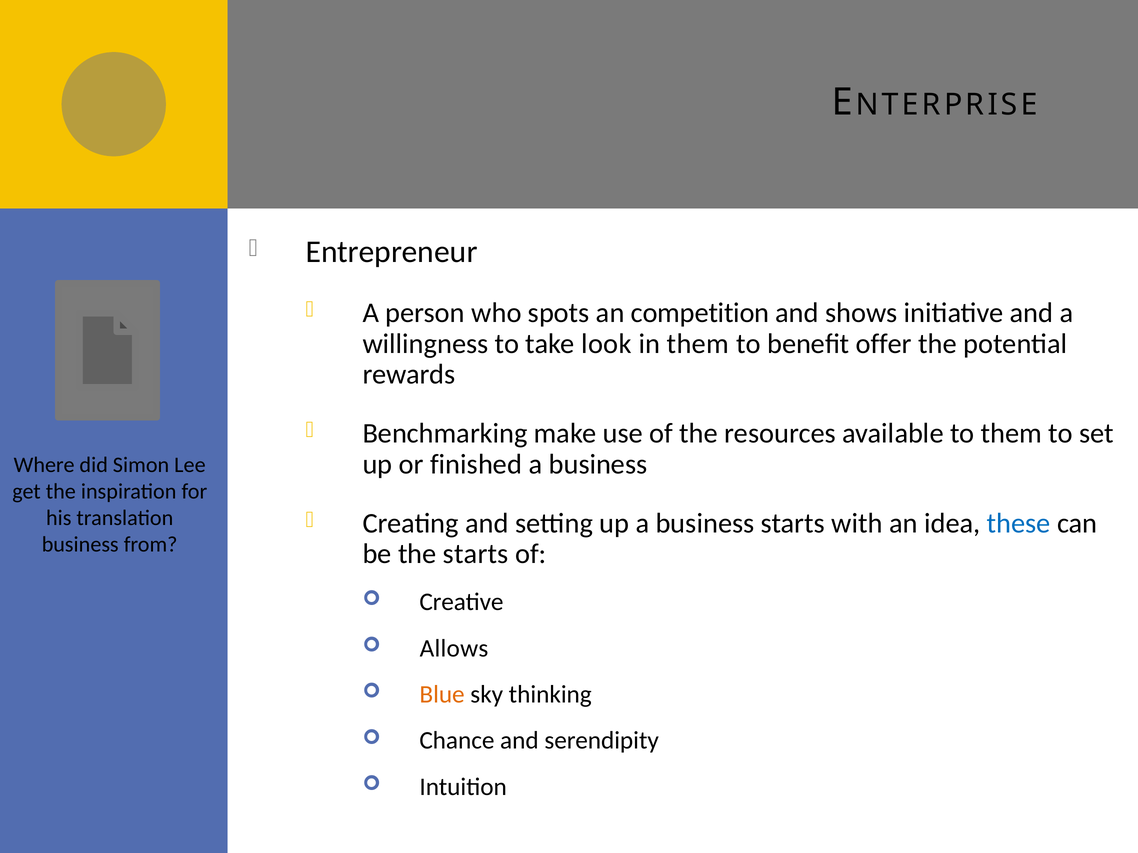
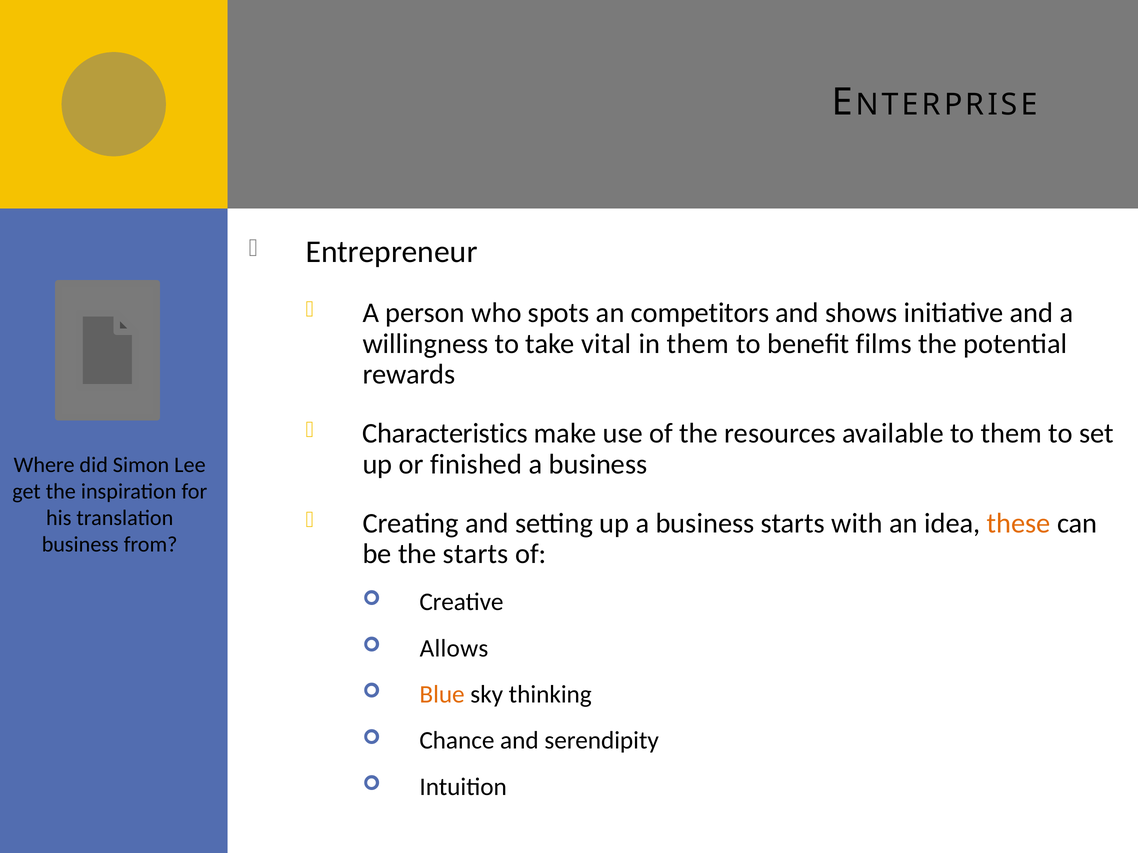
competition: competition -> competitors (700, 313)
look: look -> vital (606, 344)
offer: offer -> films (884, 344)
Benchmarking: Benchmarking -> Characteristics (445, 434)
these colour: blue -> orange (1019, 524)
